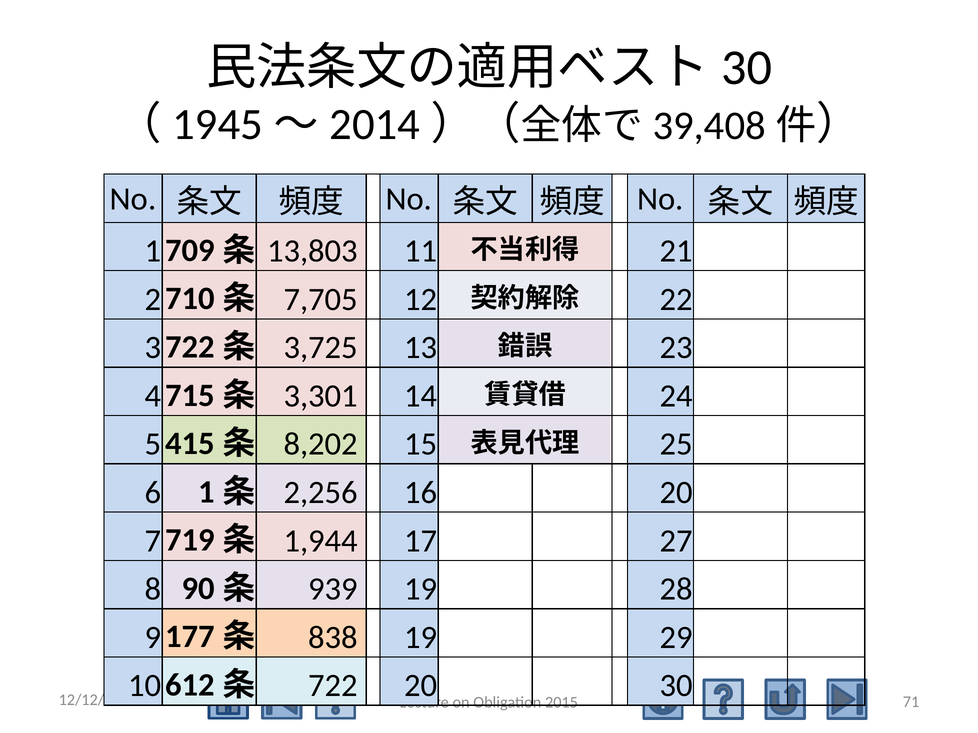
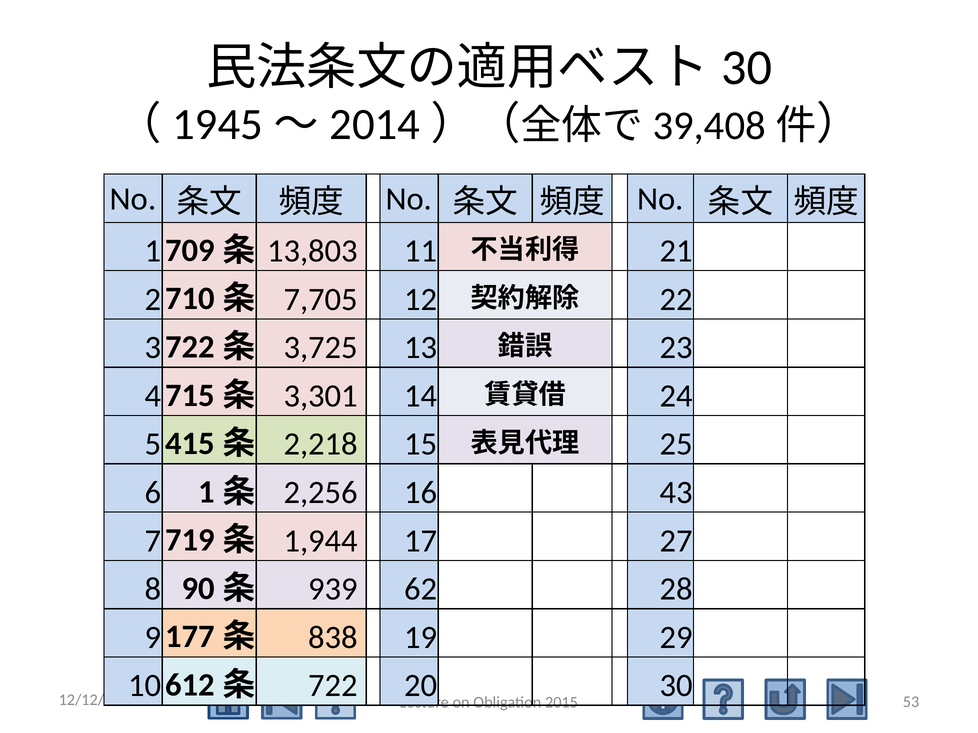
8,202: 8,202 -> 2,218 (321, 445)
16 20: 20 -> 43 (676, 493)
939 19: 19 -> 62 (421, 590)
71: 71 -> 53 (911, 702)
